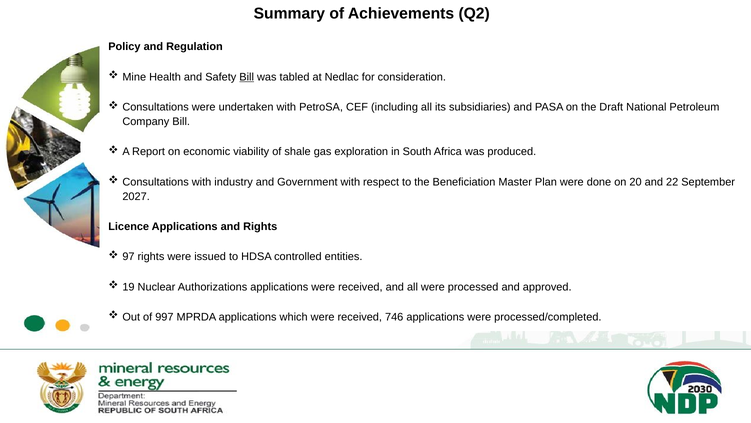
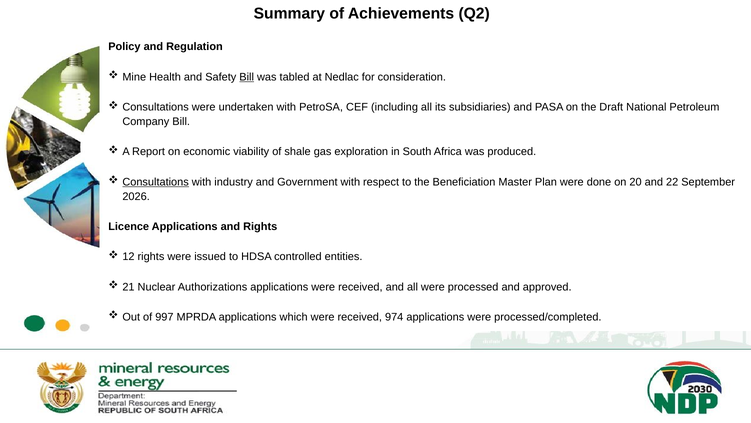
Consultations underline: none -> present (156, 182)
2027: 2027 -> 2026 (136, 196)
97: 97 -> 12 (128, 256)
19: 19 -> 21 (128, 287)
746: 746 -> 974 (394, 317)
